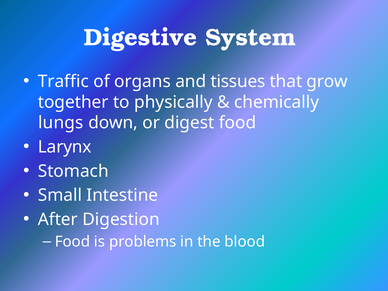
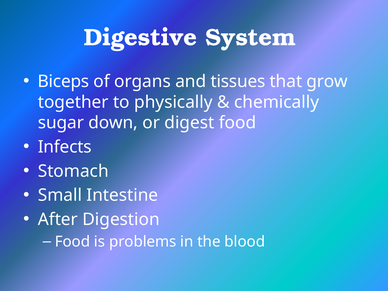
Traffic: Traffic -> Biceps (63, 81)
lungs: lungs -> sugar (61, 123)
Larynx: Larynx -> Infects (65, 147)
